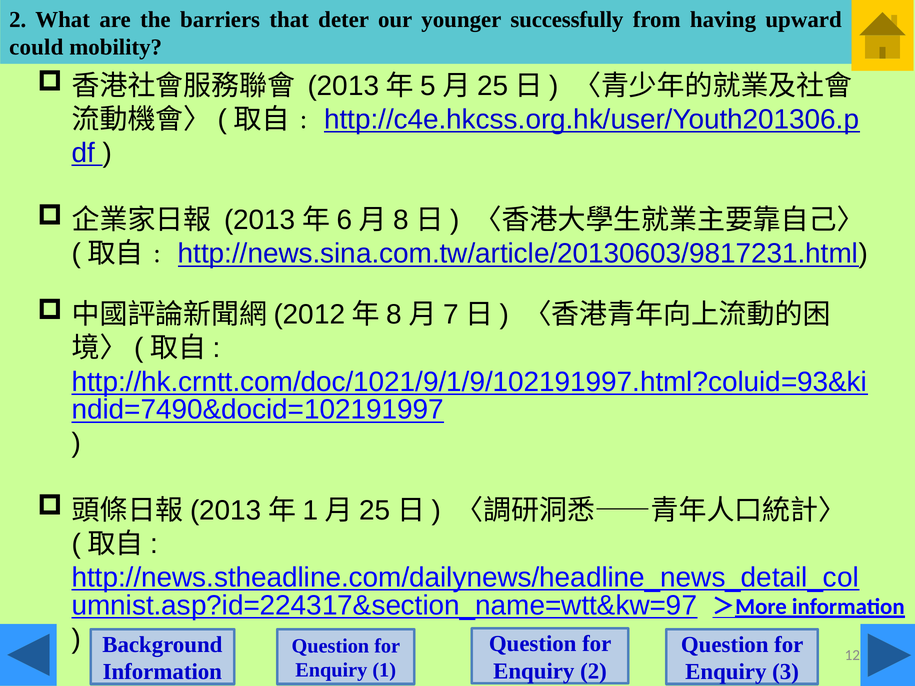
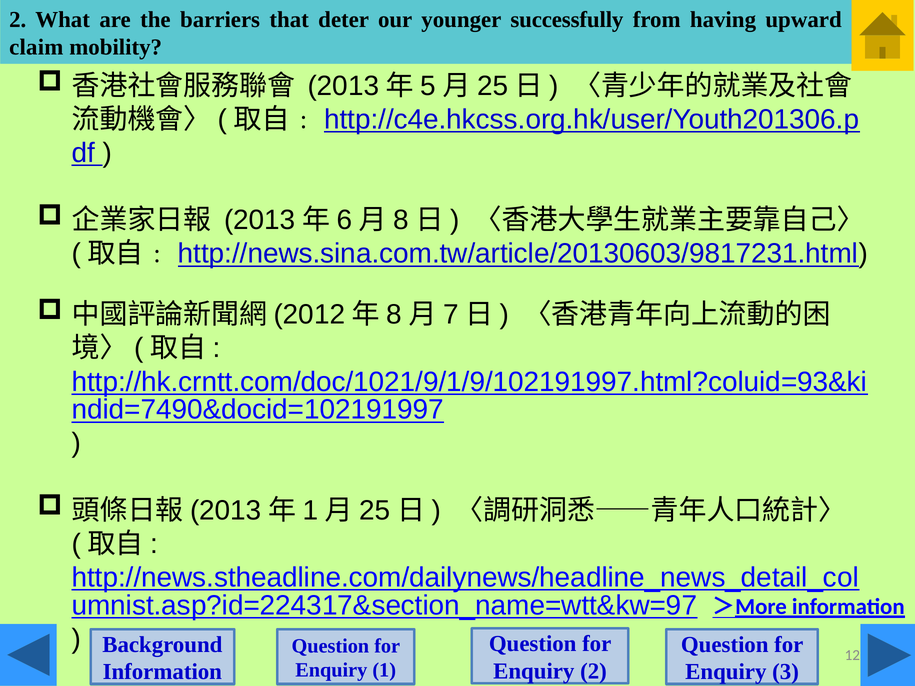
could: could -> claim (36, 47)
